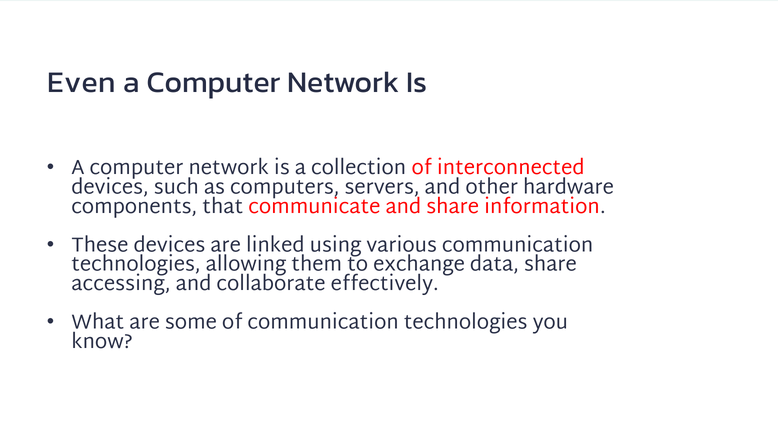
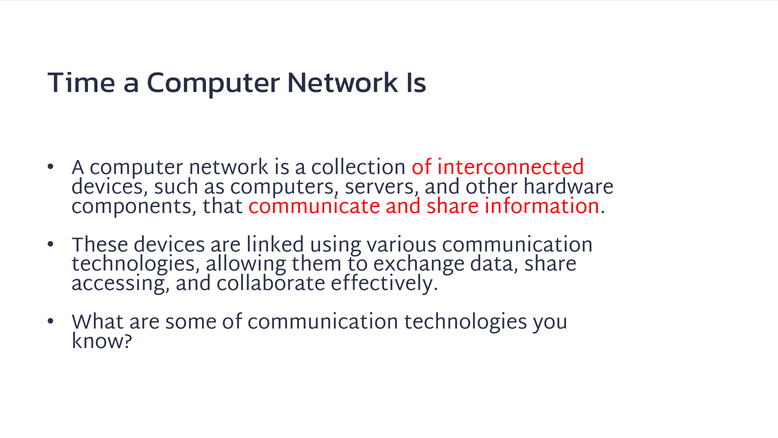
Even: Even -> Time (82, 82)
